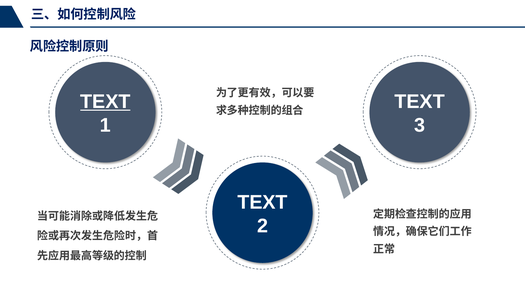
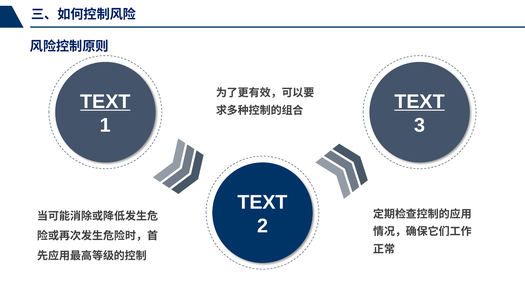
TEXT underline: none -> present (420, 101)
